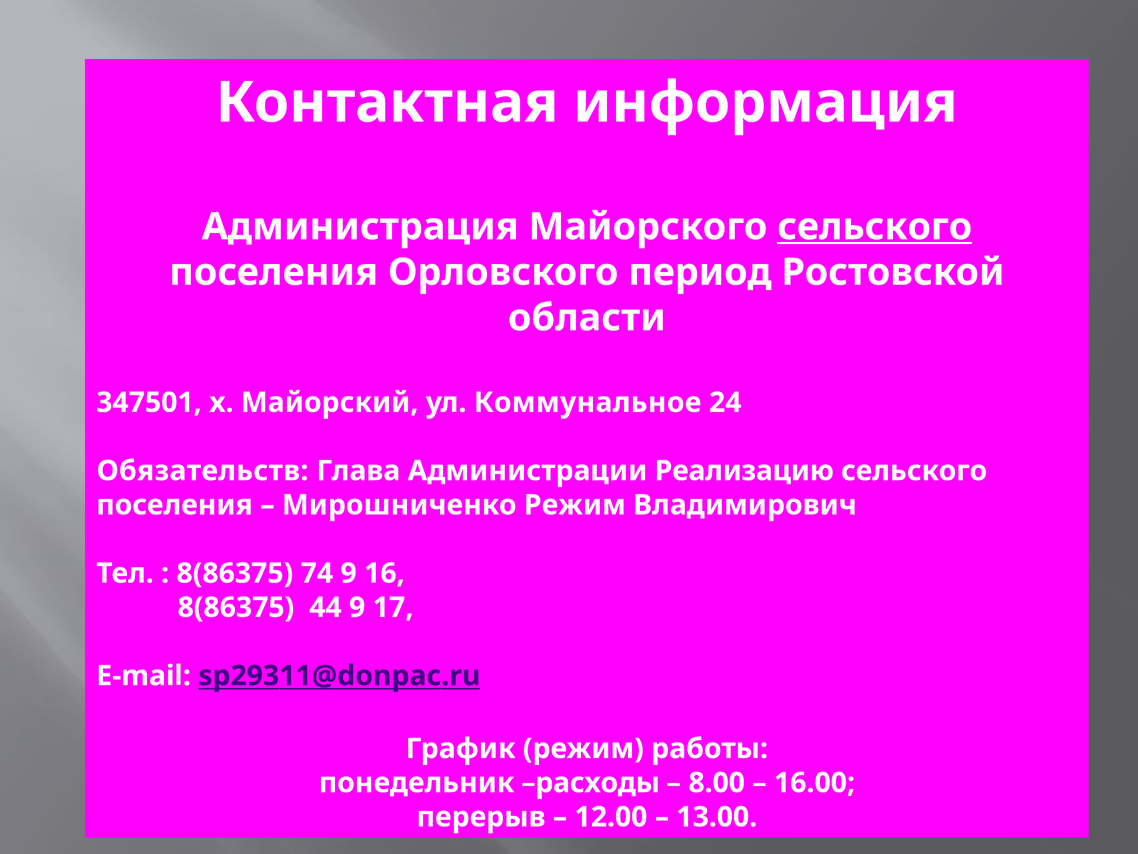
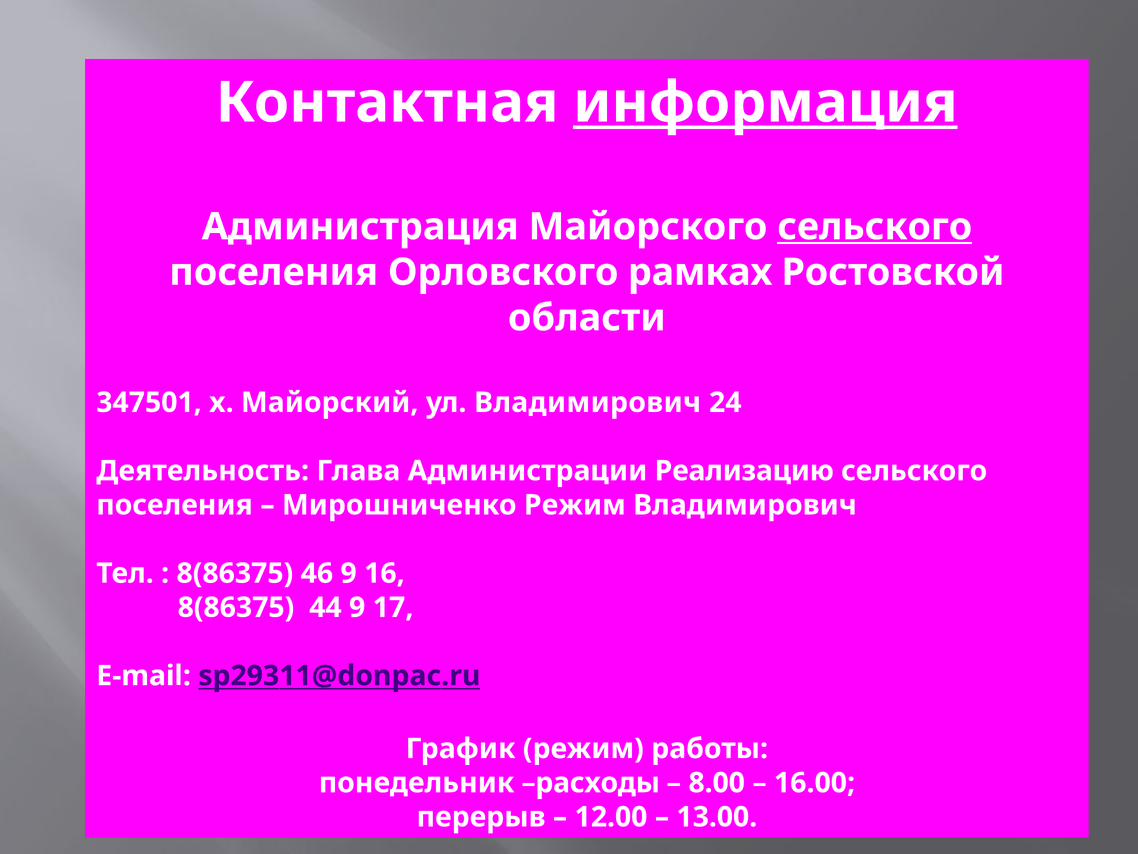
информация underline: none -> present (765, 103)
период: период -> рамках (700, 272)
ул Коммунальное: Коммунальное -> Владимирович (588, 402)
Обязательств: Обязательств -> Деятельность (203, 471)
74: 74 -> 46 (317, 573)
